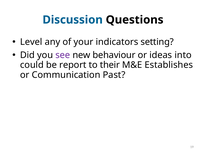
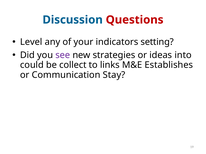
Questions colour: black -> red (135, 20)
behaviour: behaviour -> strategies (114, 55)
report: report -> collect (73, 65)
their: their -> links (110, 65)
Past: Past -> Stay (114, 75)
